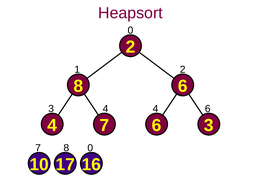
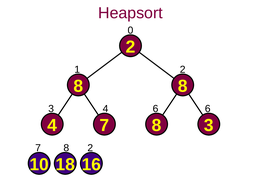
8 6: 6 -> 8 (183, 86)
4 4: 4 -> 6 (156, 109)
4 7 6: 6 -> 8 (157, 125)
7 8 0: 0 -> 2 (90, 148)
17: 17 -> 18 (65, 164)
